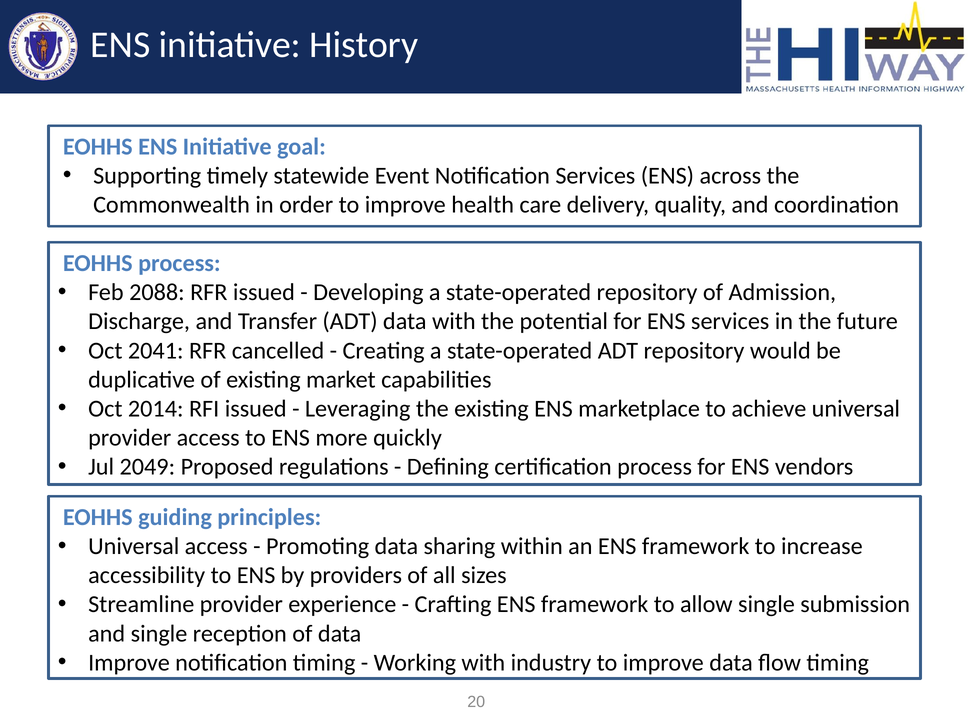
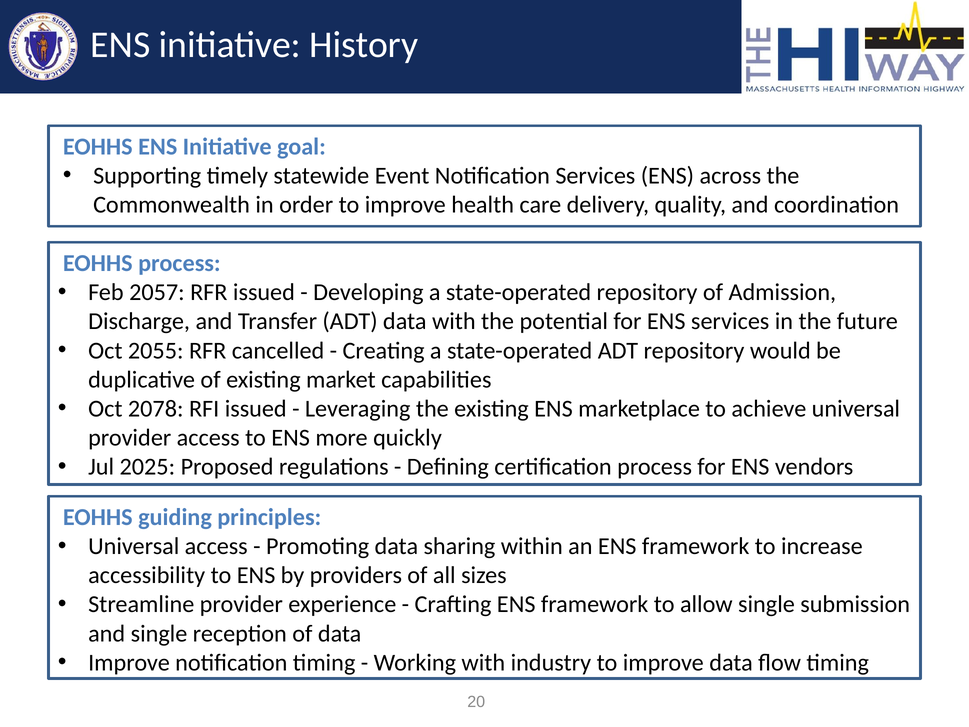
2088: 2088 -> 2057 (157, 292)
2041: 2041 -> 2055 (156, 350)
2014: 2014 -> 2078 (156, 409)
2049: 2049 -> 2025 (147, 467)
